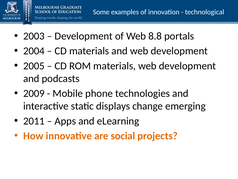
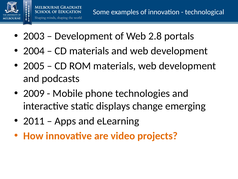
8.8: 8.8 -> 2.8 (155, 36)
social: social -> video (123, 135)
